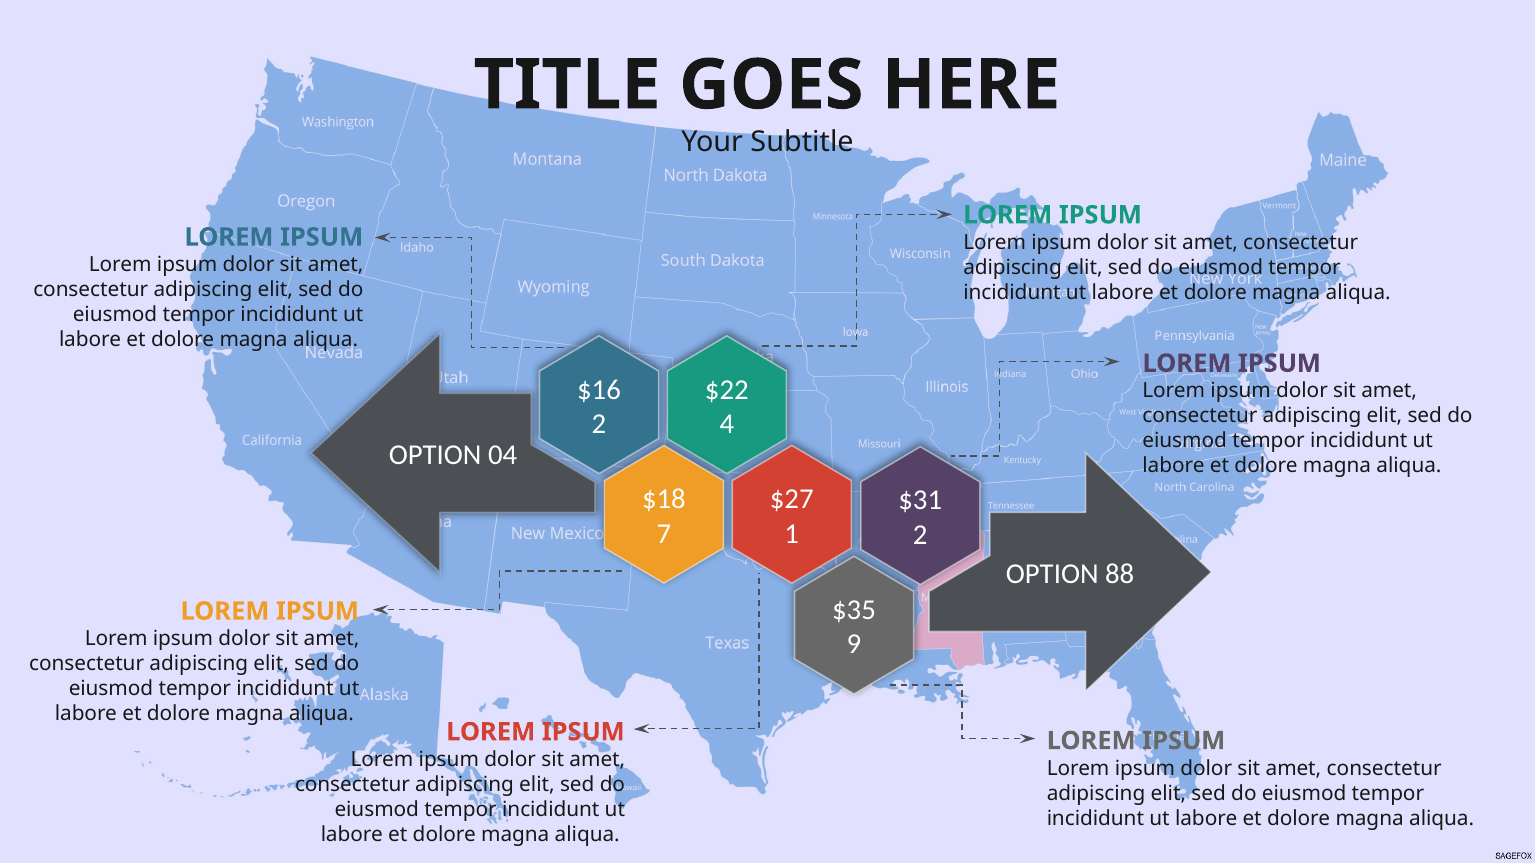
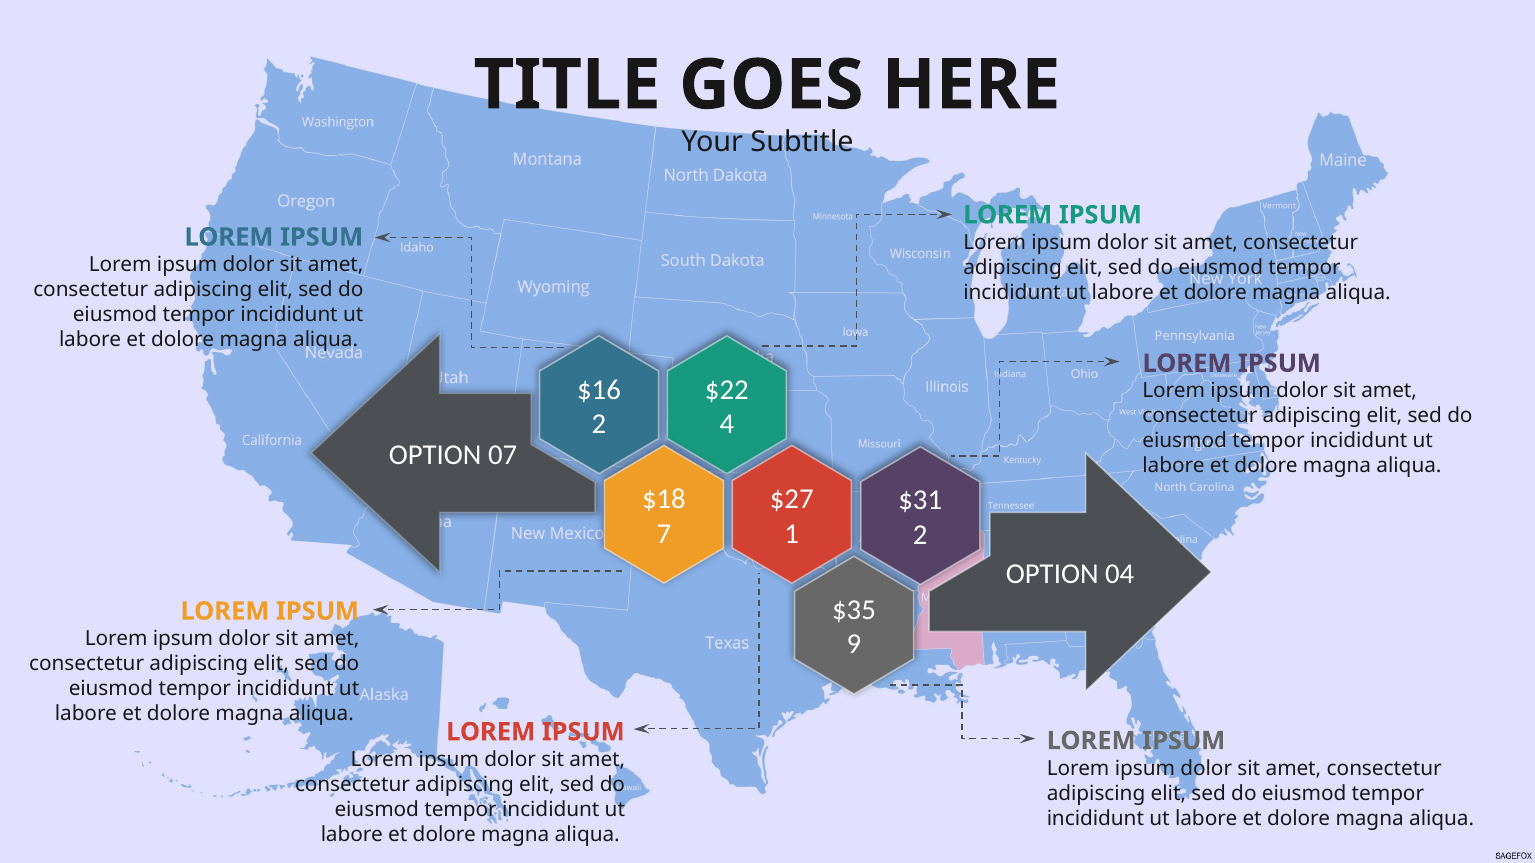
04: 04 -> 07 (503, 455)
88: 88 -> 04 (1120, 574)
